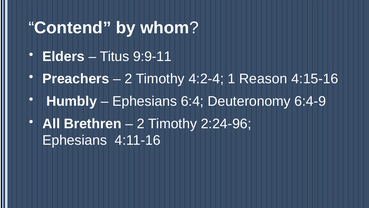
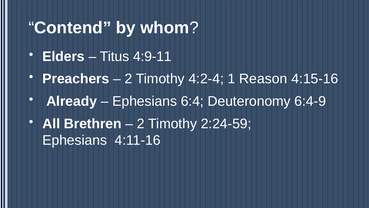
9:9-11: 9:9-11 -> 4:9-11 (152, 56)
Humbly: Humbly -> Already (72, 101)
2:24-96: 2:24-96 -> 2:24-59 (226, 123)
